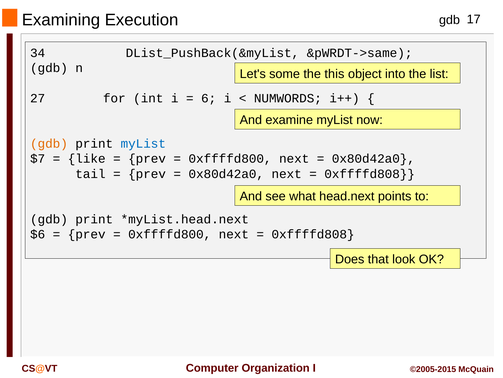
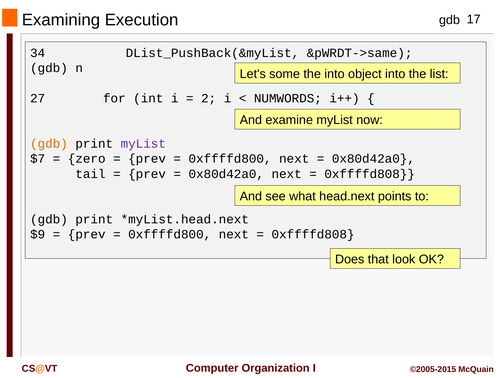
the this: this -> into (334, 74)
6: 6 -> 2 (209, 98)
myList colour: blue -> purple (143, 143)
like: like -> zero (87, 158)
$6: $6 -> $9 (38, 234)
